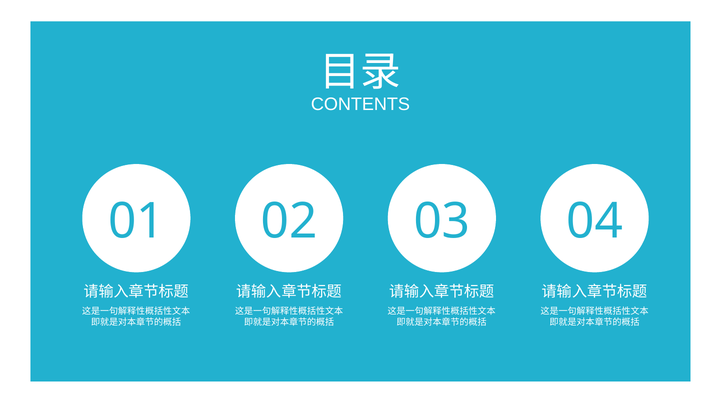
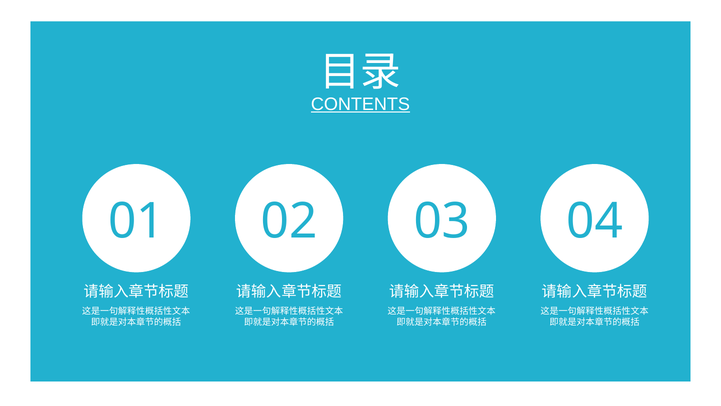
CONTENTS underline: none -> present (360, 104)
